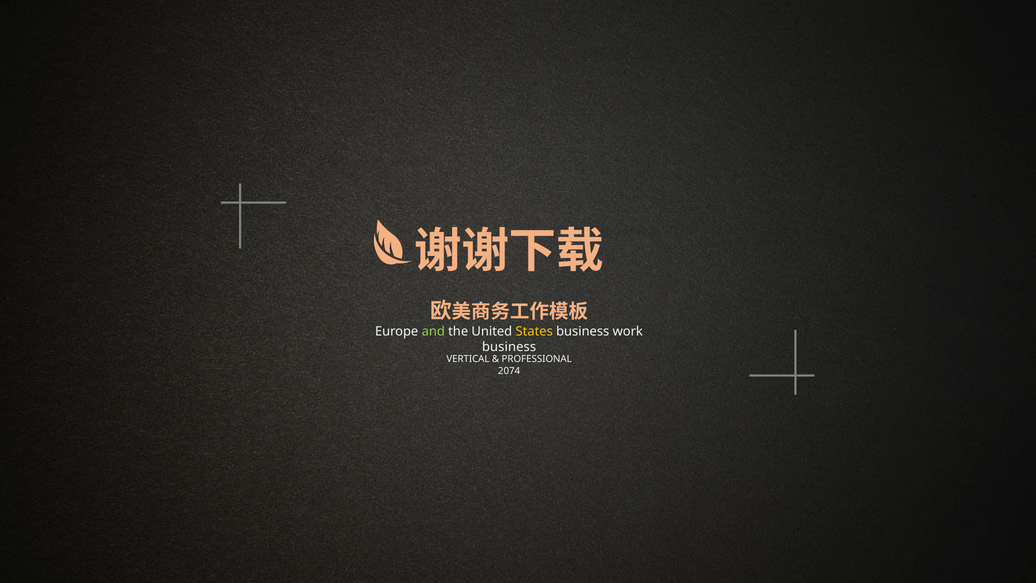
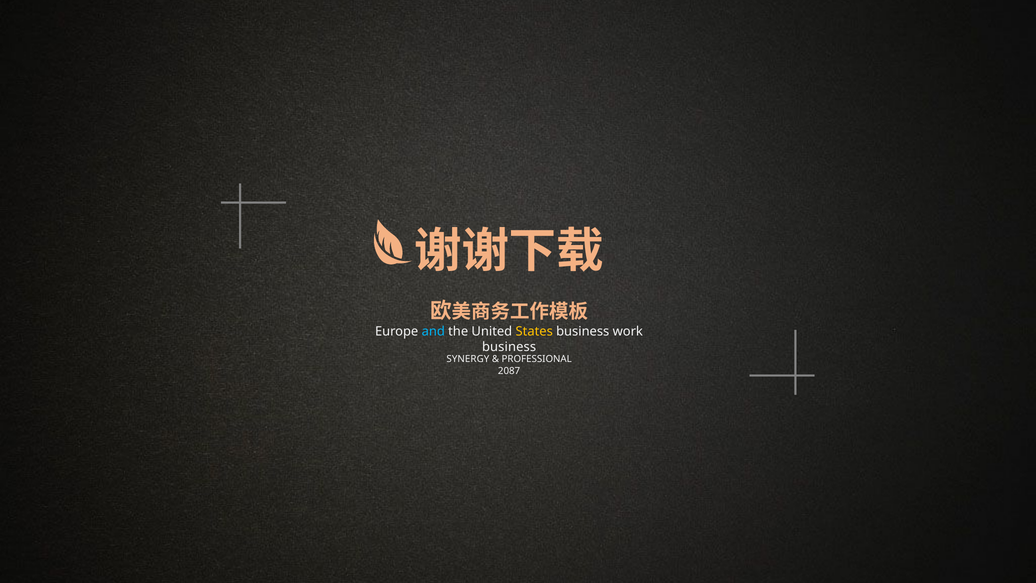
and colour: light green -> light blue (433, 331)
VERTICAL: VERTICAL -> SYNERGY (468, 359)
2074: 2074 -> 2087 (509, 371)
